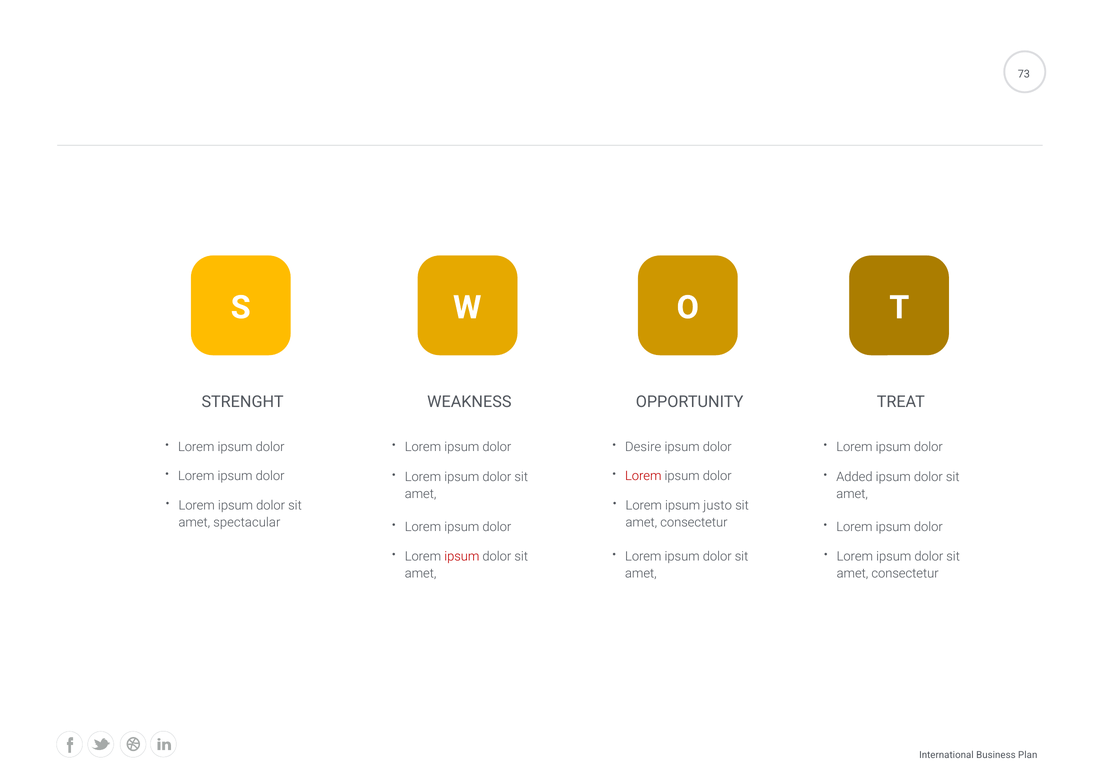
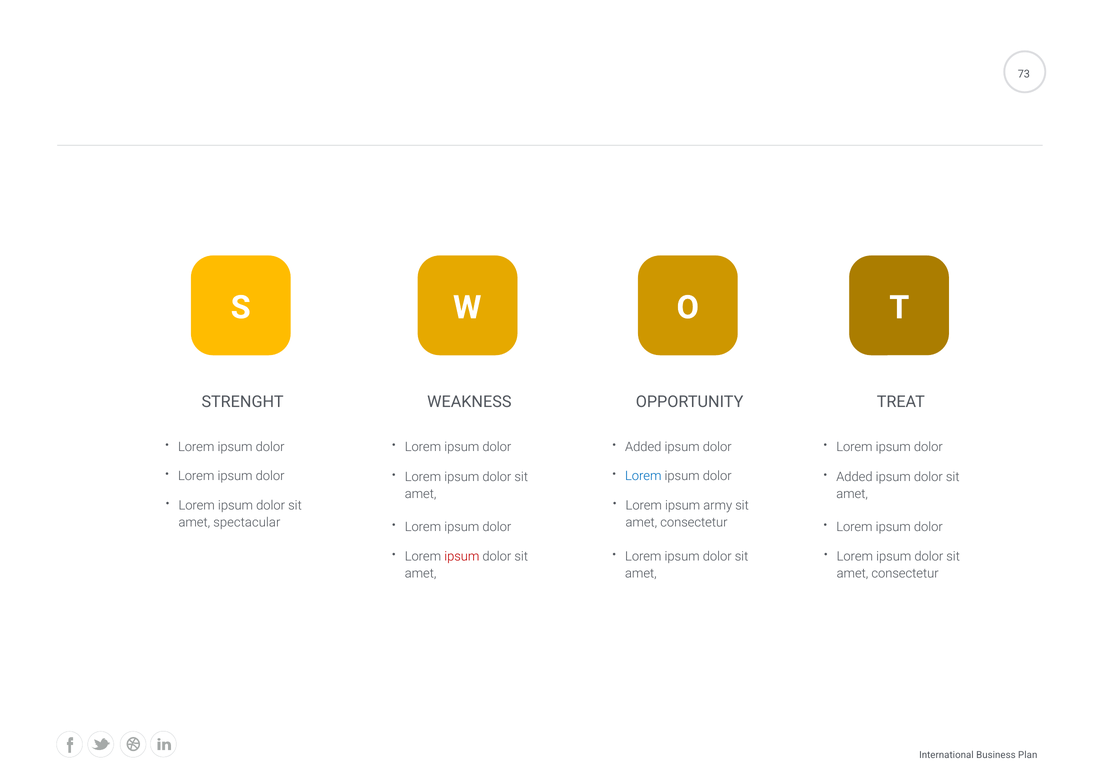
Desire: Desire -> Added (643, 447)
Lorem colour: red -> blue (643, 476)
justo: justo -> army (718, 506)
